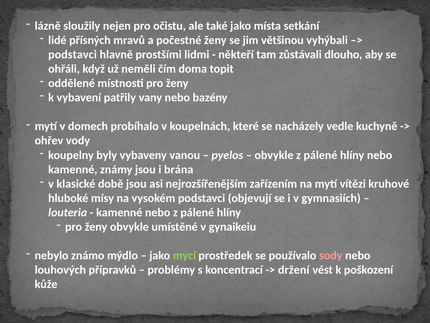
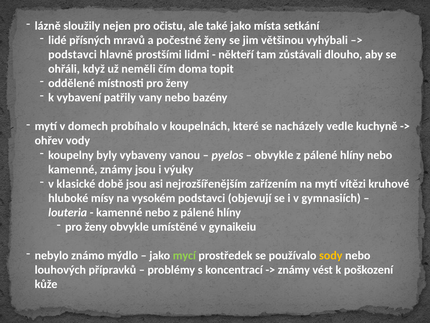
brána: brána -> výuky (179, 169)
sody colour: pink -> yellow (331, 255)
držení: držení -> známy (294, 270)
